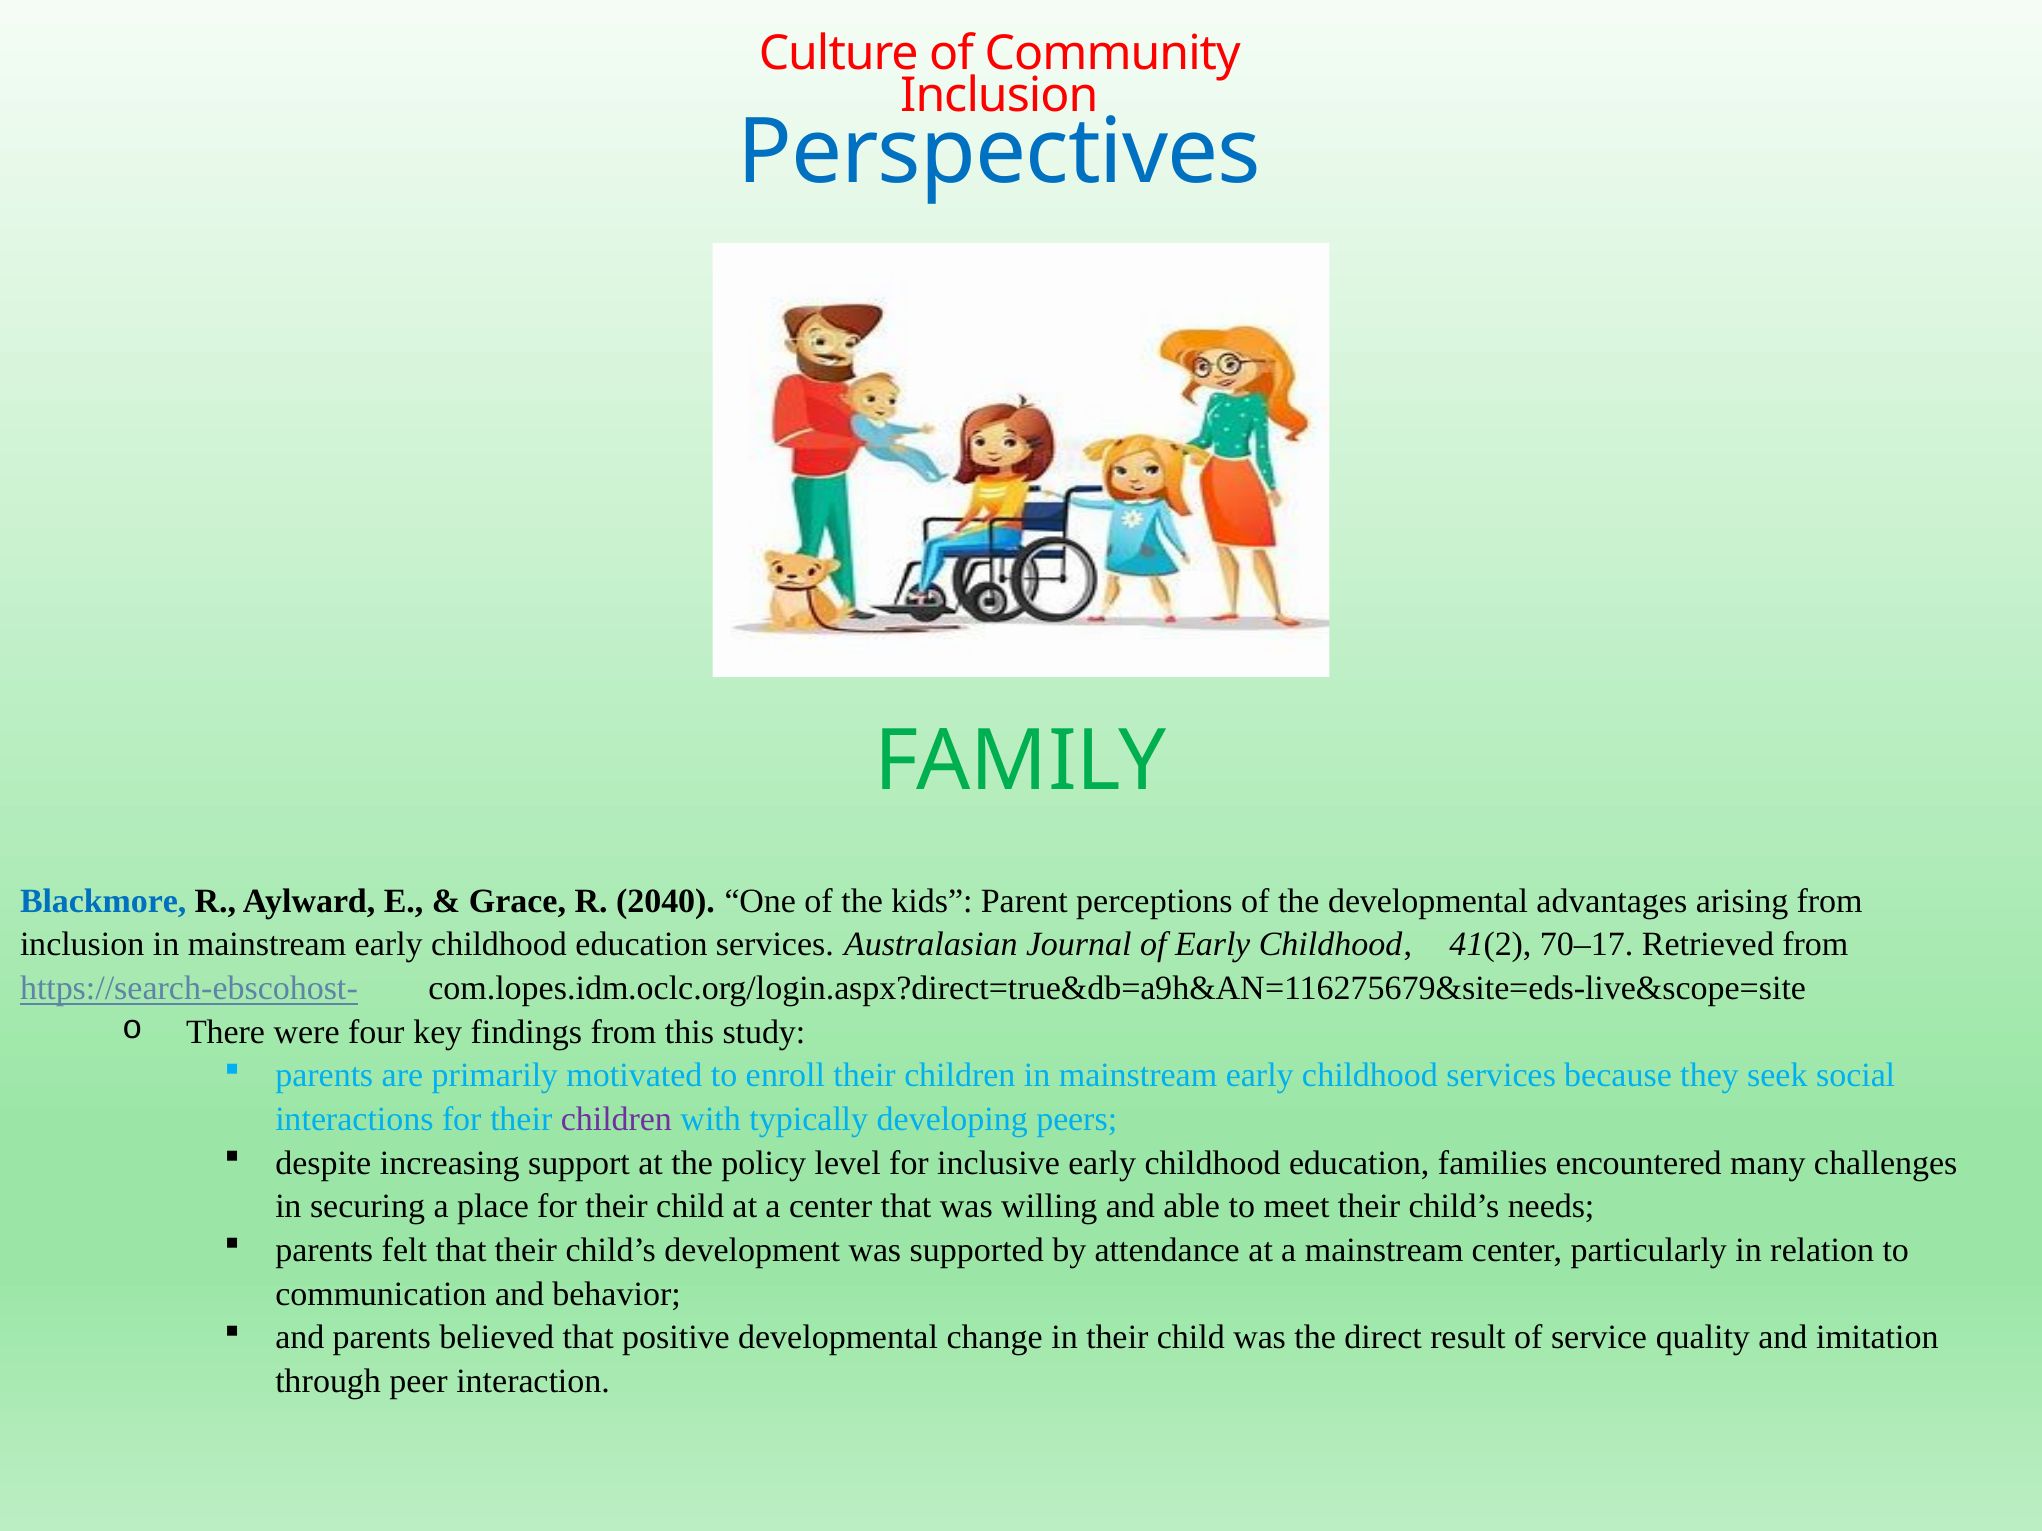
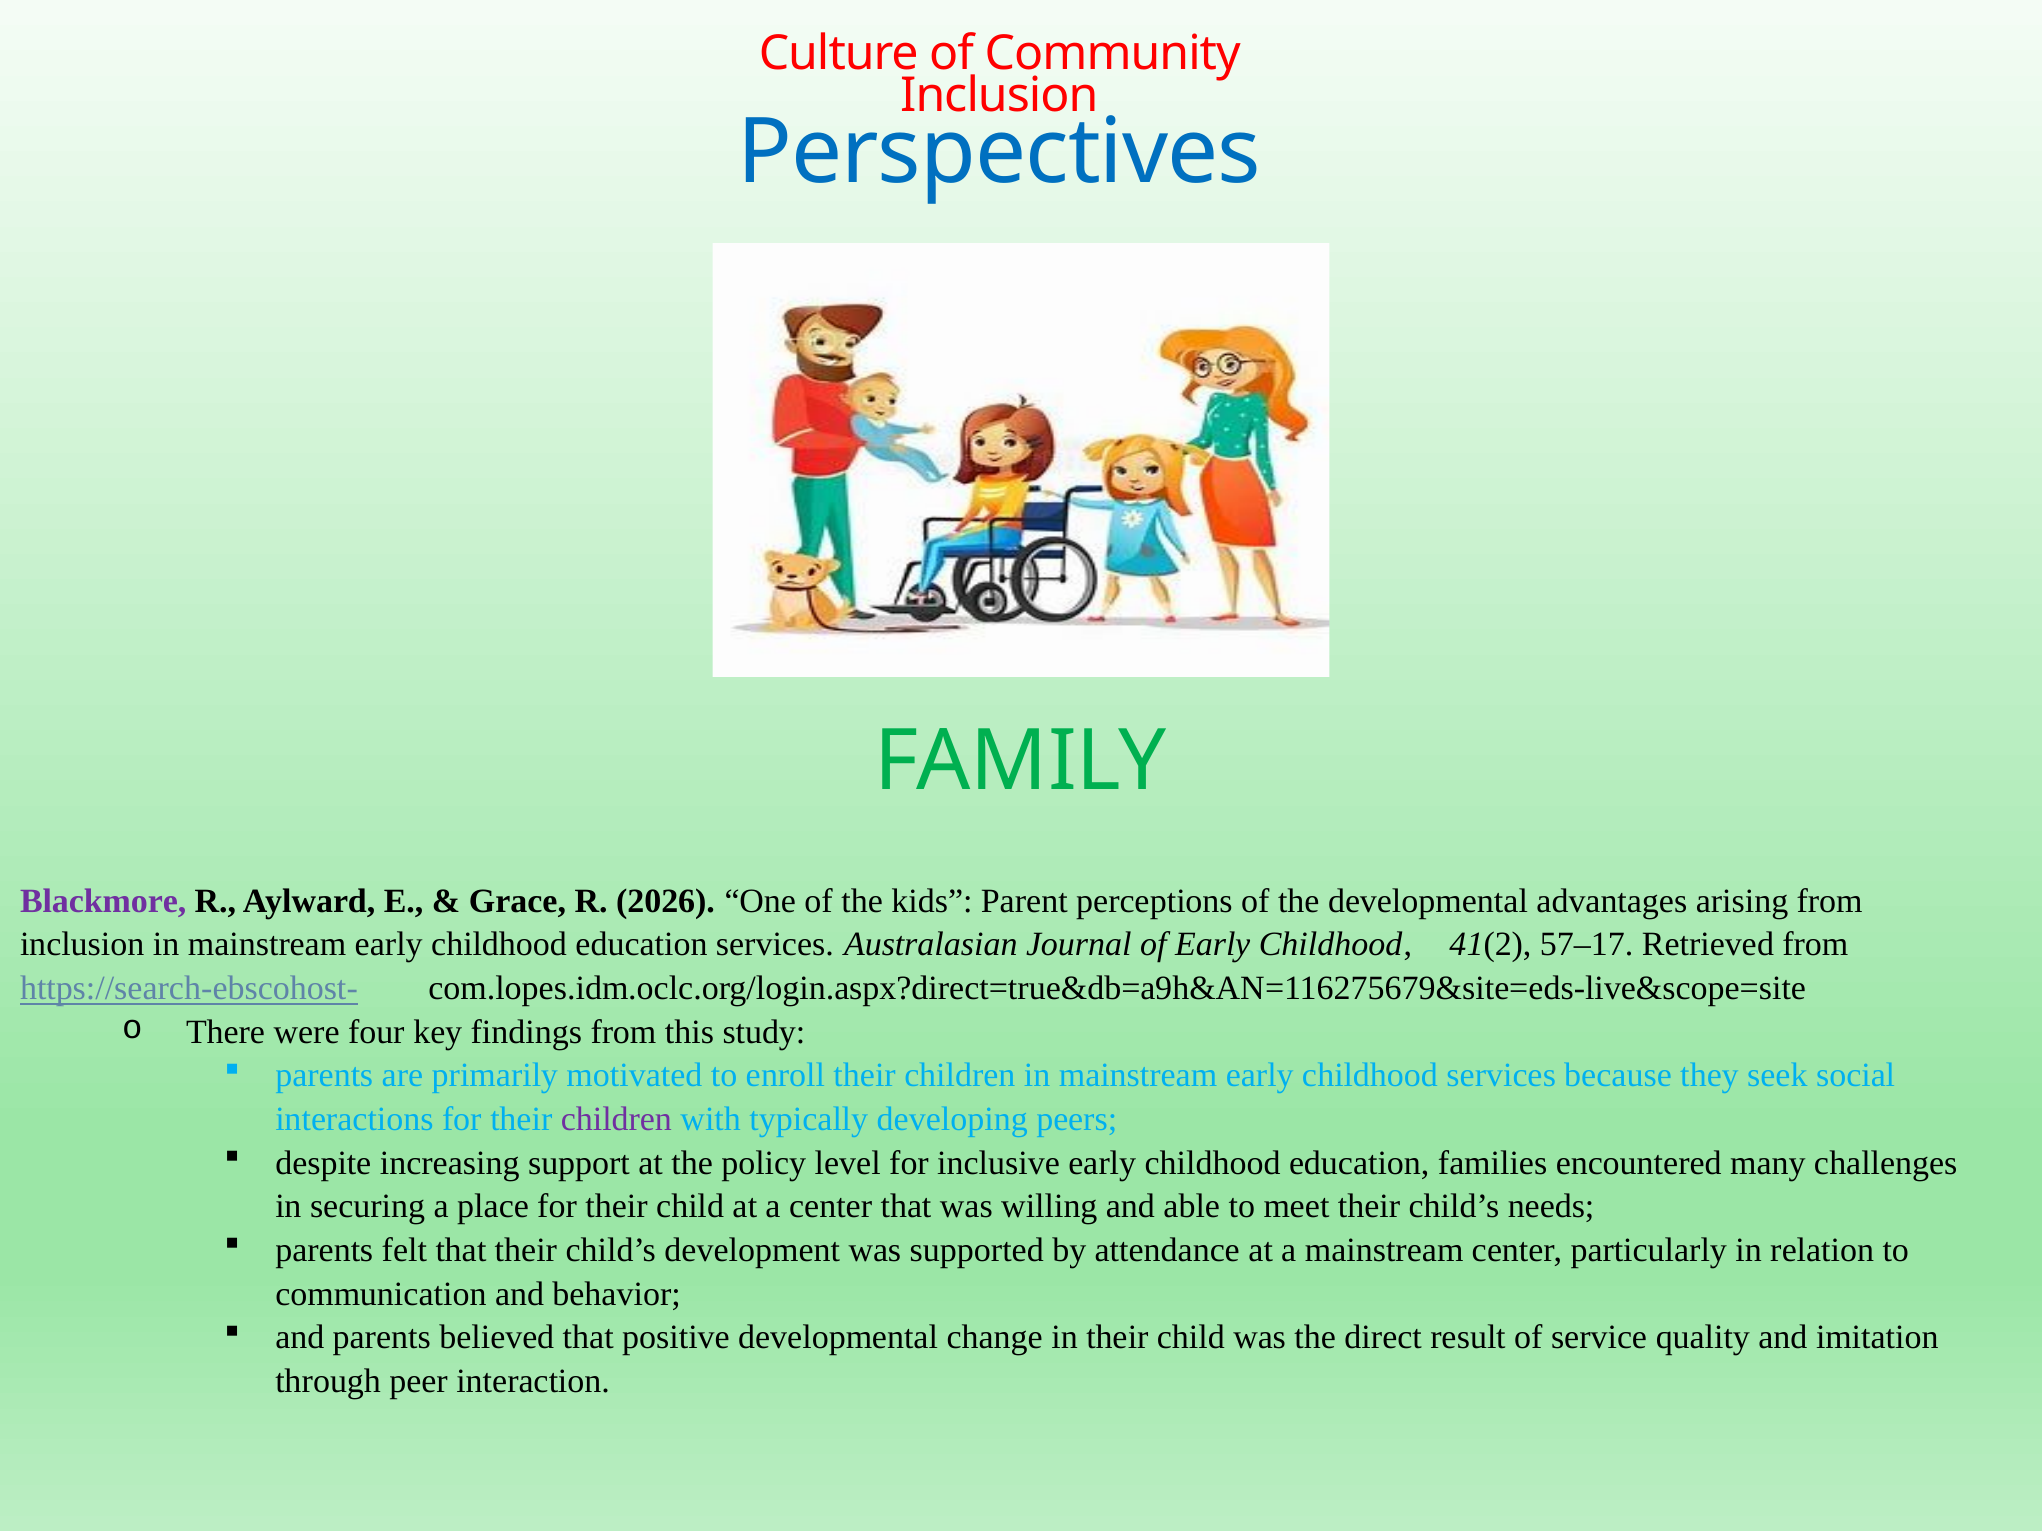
Blackmore colour: blue -> purple (103, 901)
2040: 2040 -> 2026 (666, 901)
70–17: 70–17 -> 57–17 (1587, 945)
